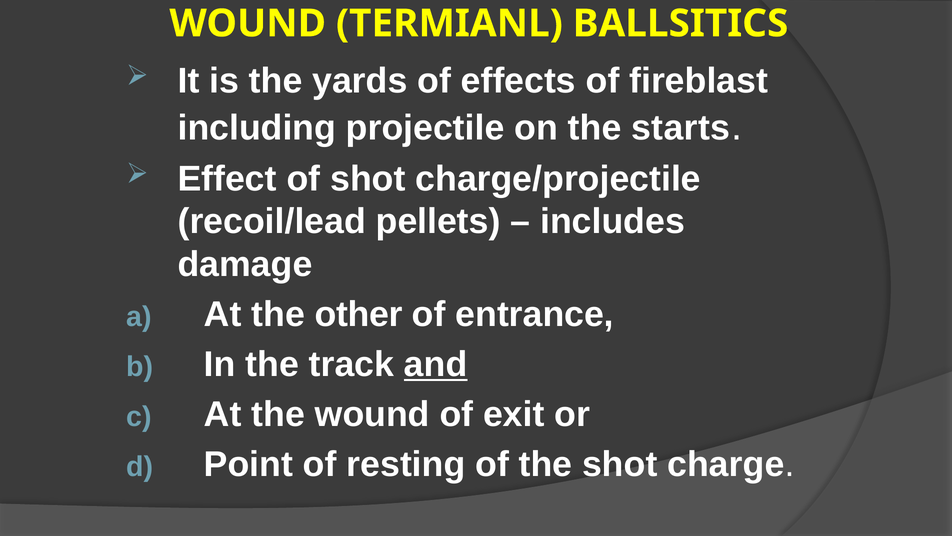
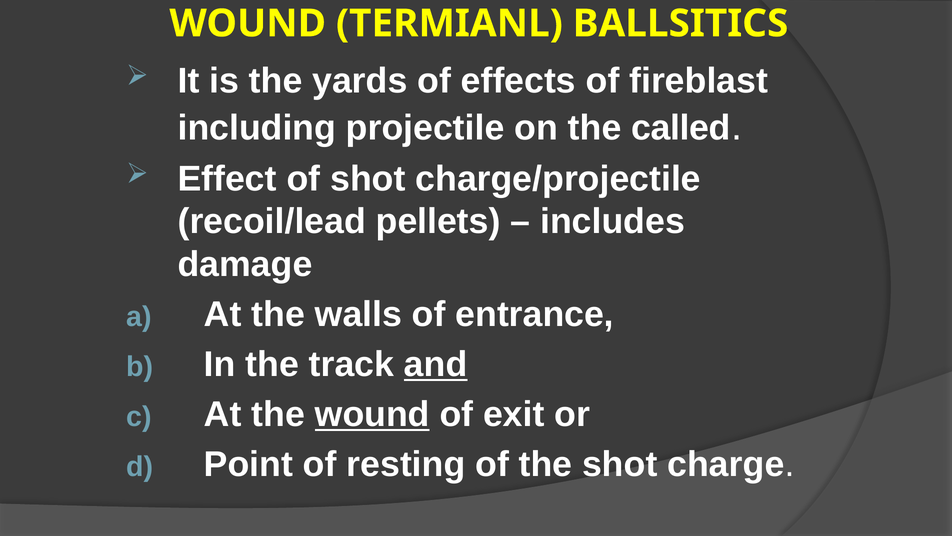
starts: starts -> called (681, 128)
other: other -> walls (358, 314)
wound underline: none -> present (372, 414)
